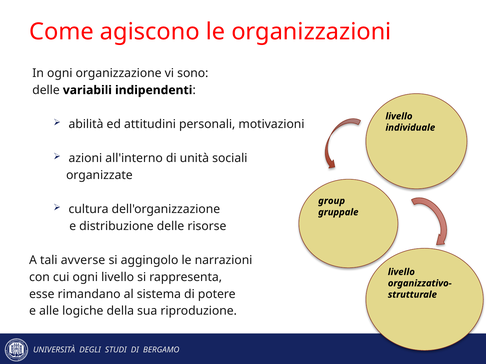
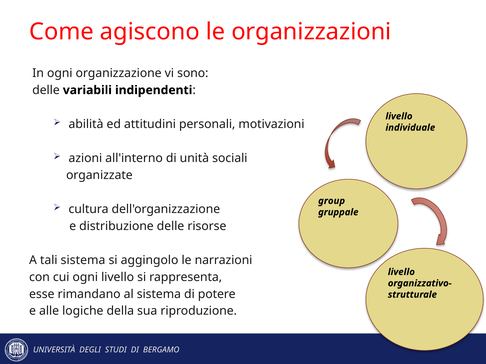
tali avverse: avverse -> sistema (83, 260)
